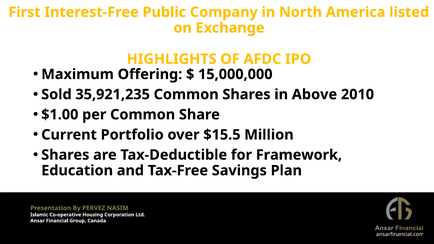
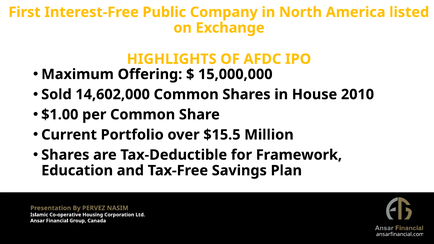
35,921,235: 35,921,235 -> 14,602,000 (113, 95)
Above: Above -> House (315, 95)
